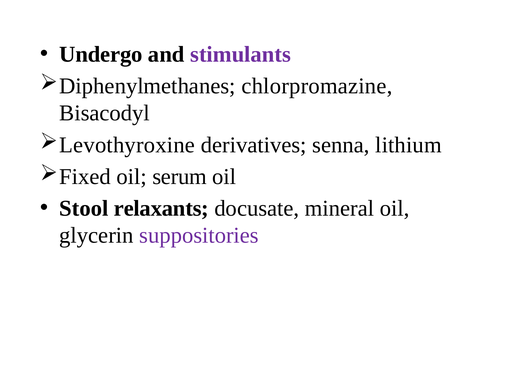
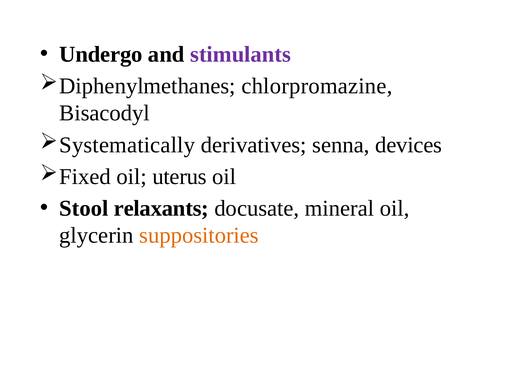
Levothyroxine: Levothyroxine -> Systematically (127, 145)
lithium: lithium -> devices (409, 145)
serum: serum -> uterus (180, 177)
suppositories colour: purple -> orange (199, 236)
